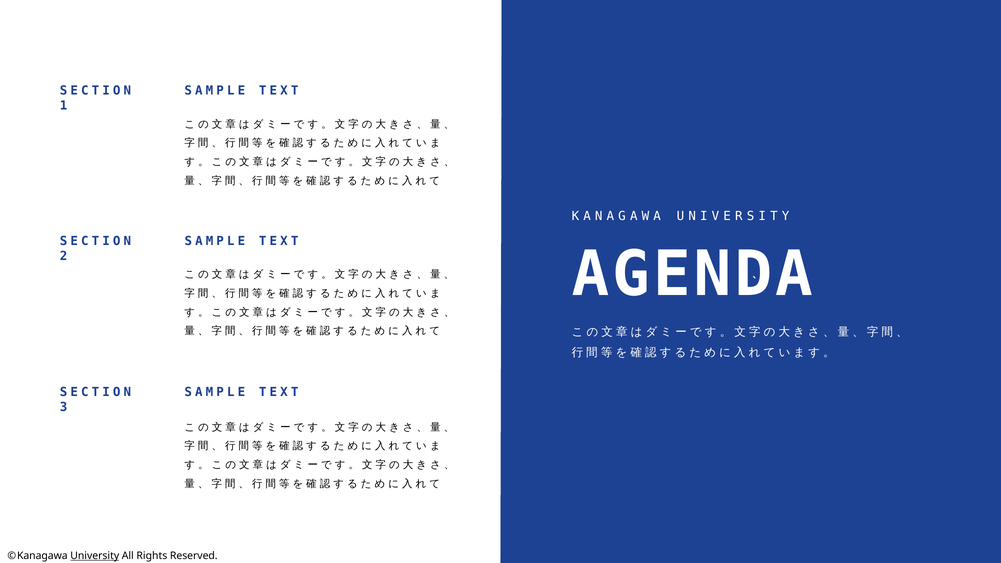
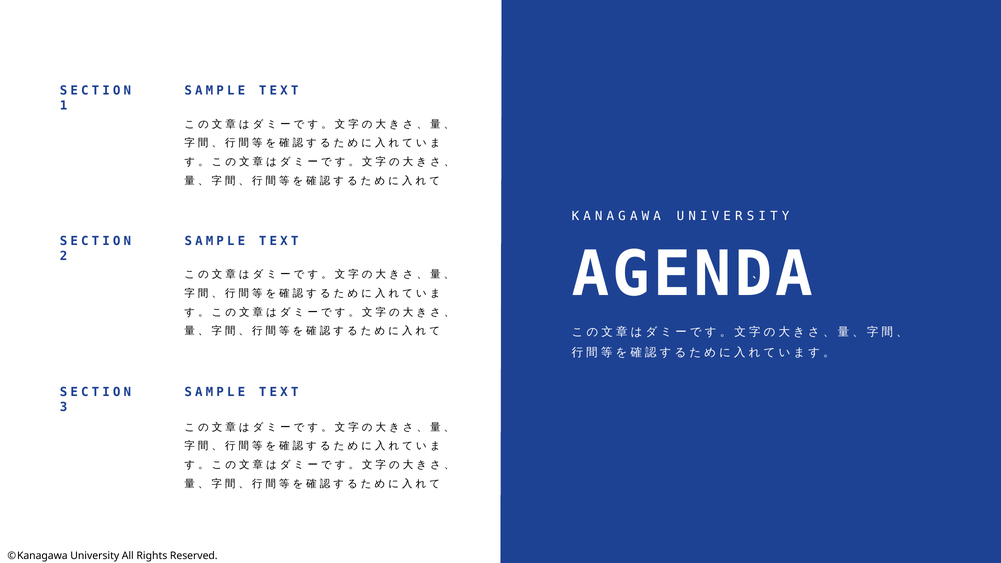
University underline: present -> none (95, 556)
